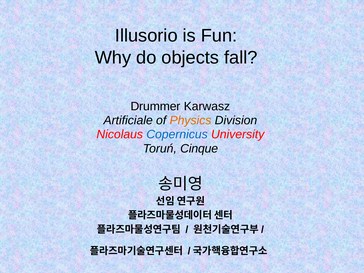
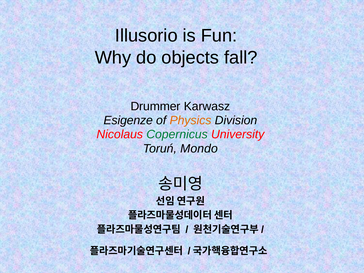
Artificiale: Artificiale -> Esigenze (128, 120)
Copernicus colour: blue -> green (177, 134)
Cinque: Cinque -> Mondo (199, 149)
